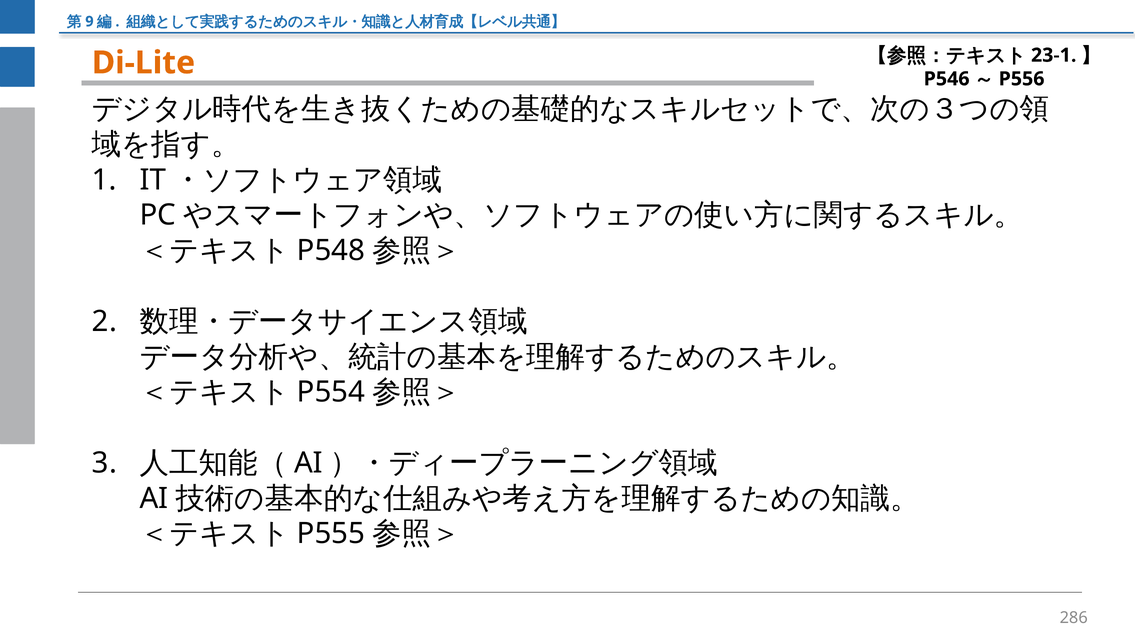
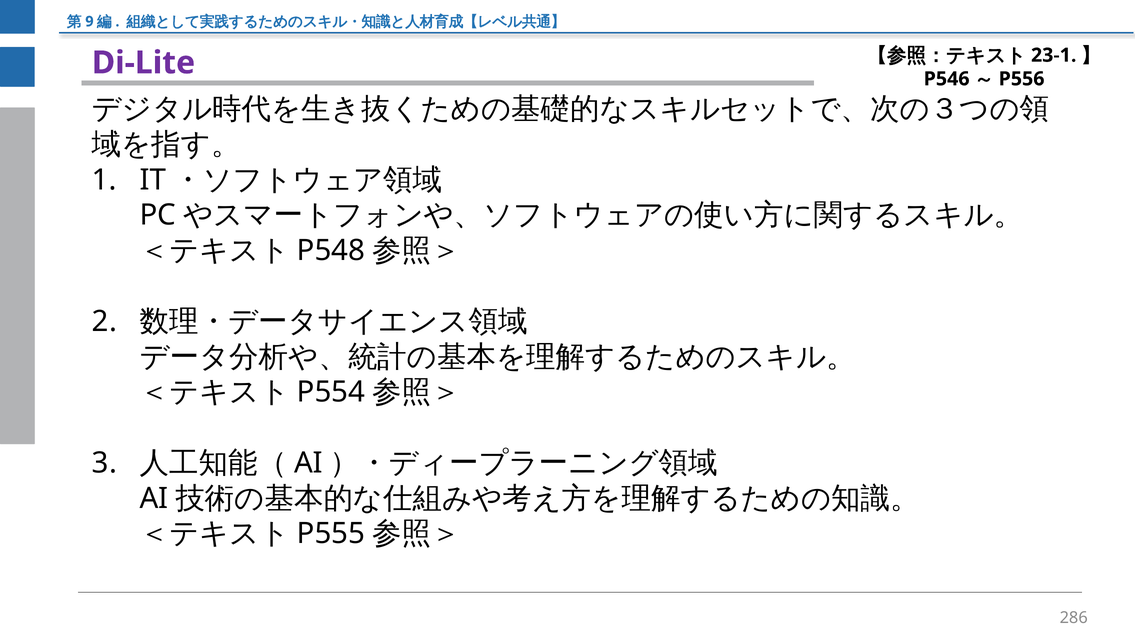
Di-Lite colour: orange -> purple (143, 63)
